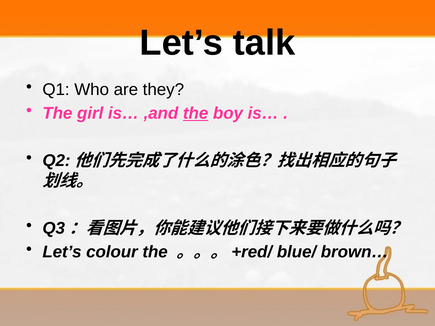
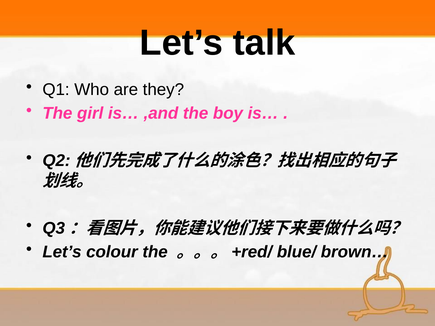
the underline: present -> none (196, 113)
